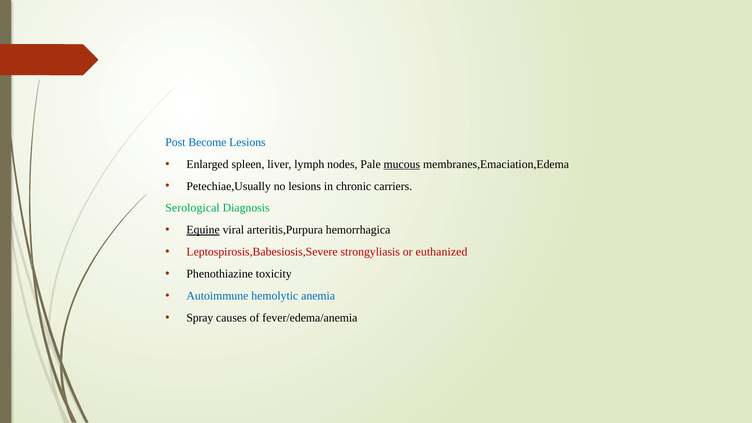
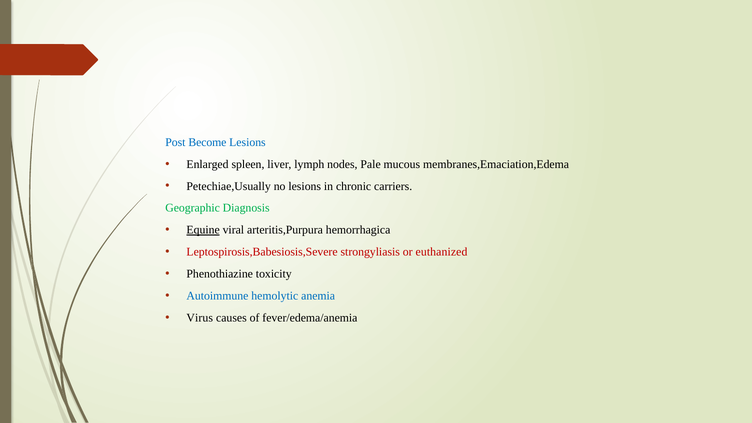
mucous underline: present -> none (402, 164)
Serological: Serological -> Geographic (193, 208)
Spray: Spray -> Virus (200, 318)
